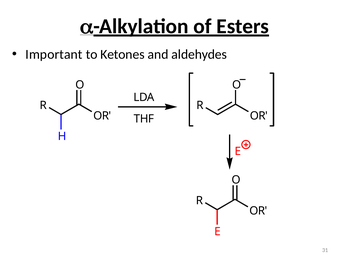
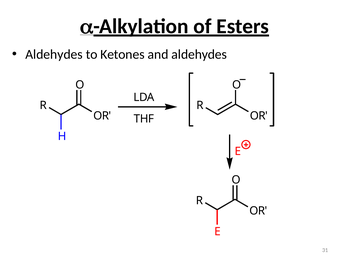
Important: Important -> Aldehydes (54, 54)
